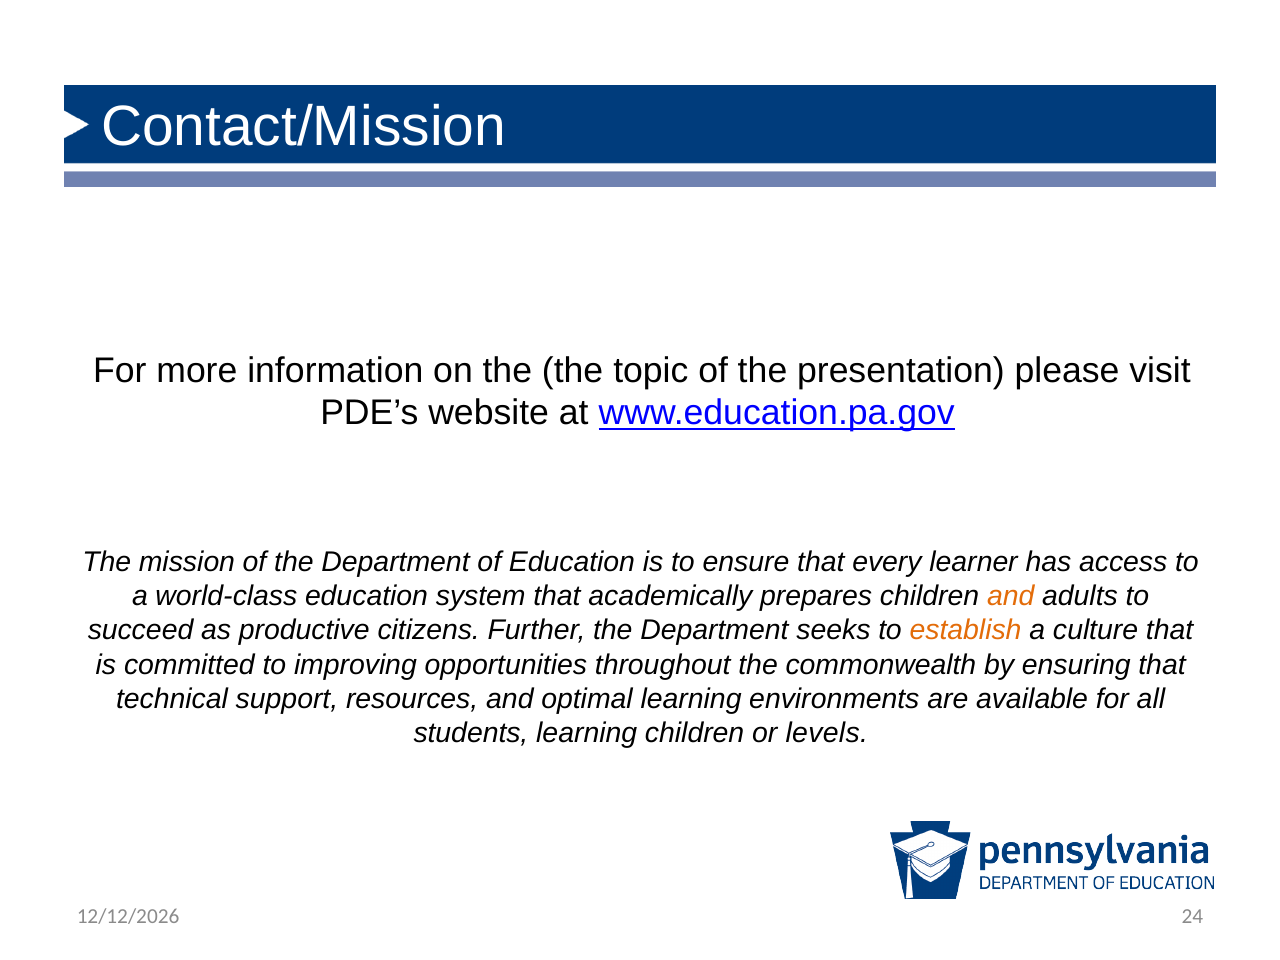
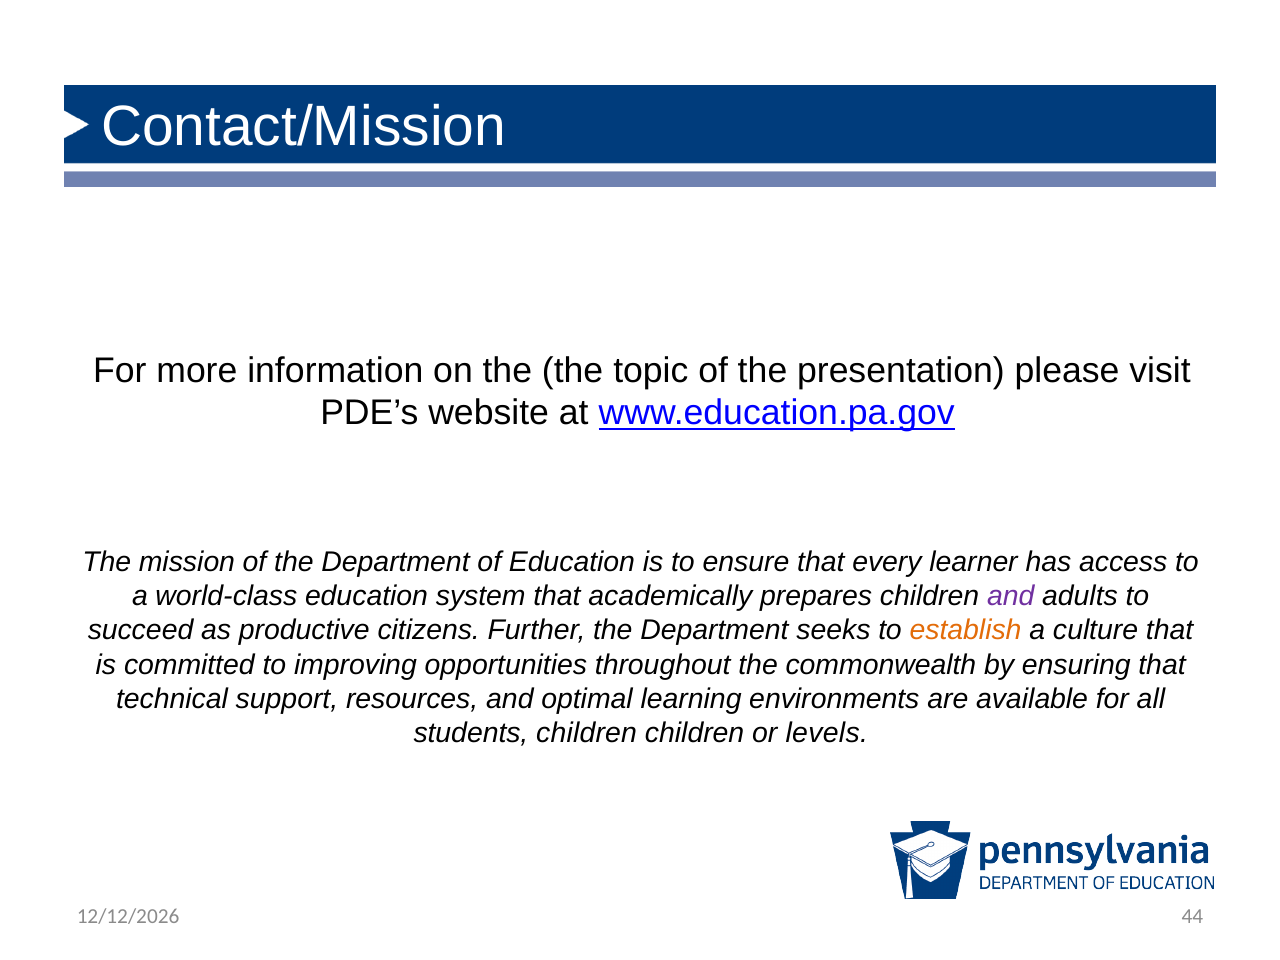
and colour: orange -> purple (1011, 596)
students learning: learning -> children (587, 733)
24: 24 -> 44 (1192, 917)
